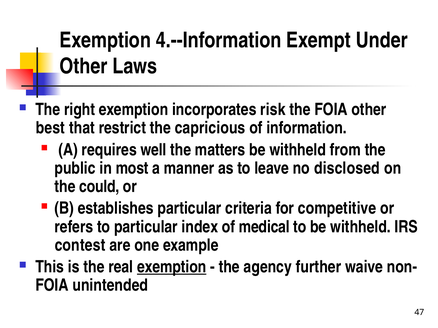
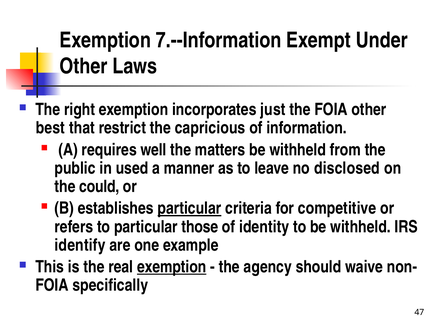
4.--Information: 4.--Information -> 7.--Information (219, 40)
risk: risk -> just (273, 110)
most: most -> used (132, 168)
particular underline: none -> present (190, 209)
index: index -> those (200, 227)
medical: medical -> identity (264, 227)
contest: contest -> identify (80, 245)
further: further -> should (319, 267)
unintended: unintended -> specifically (110, 286)
